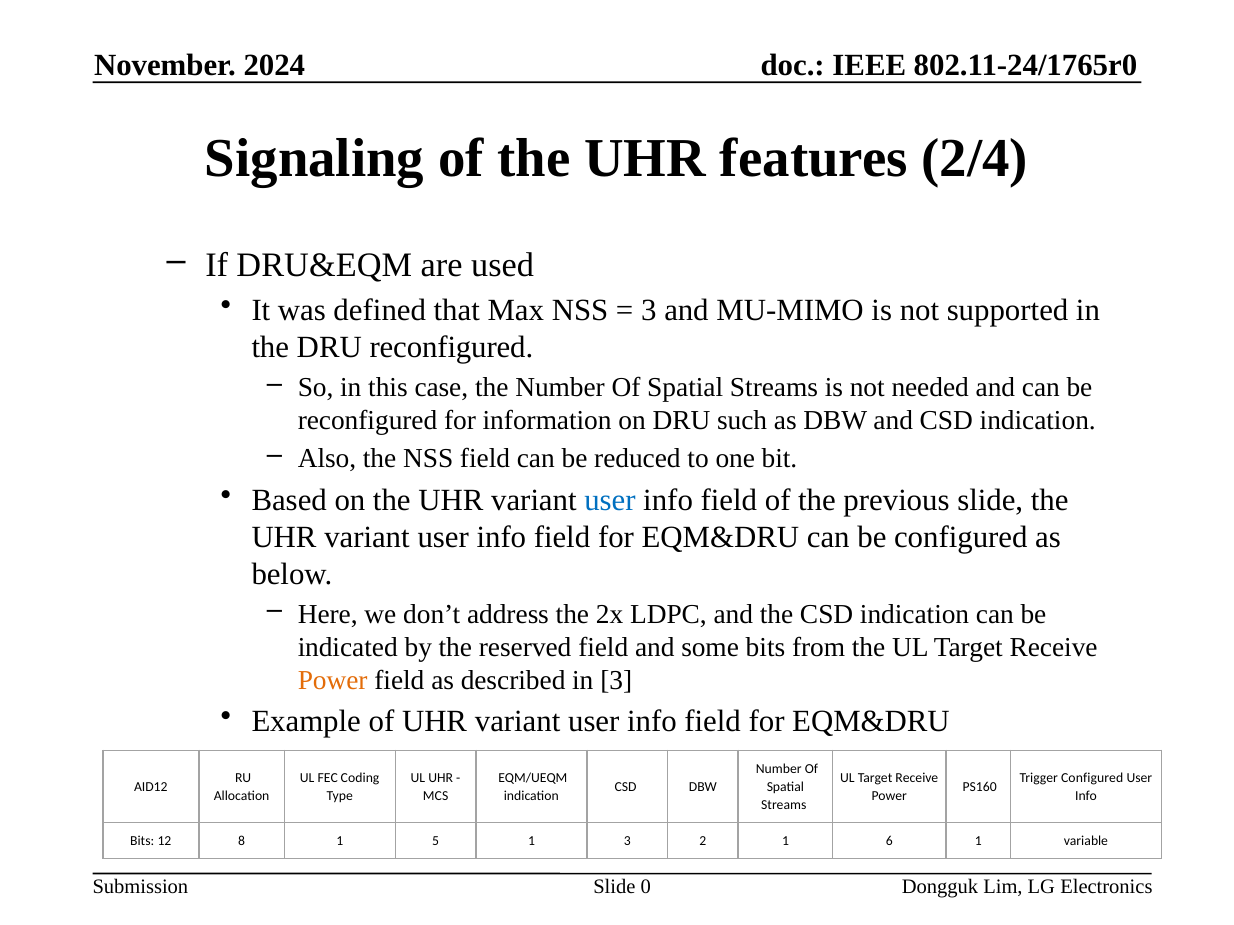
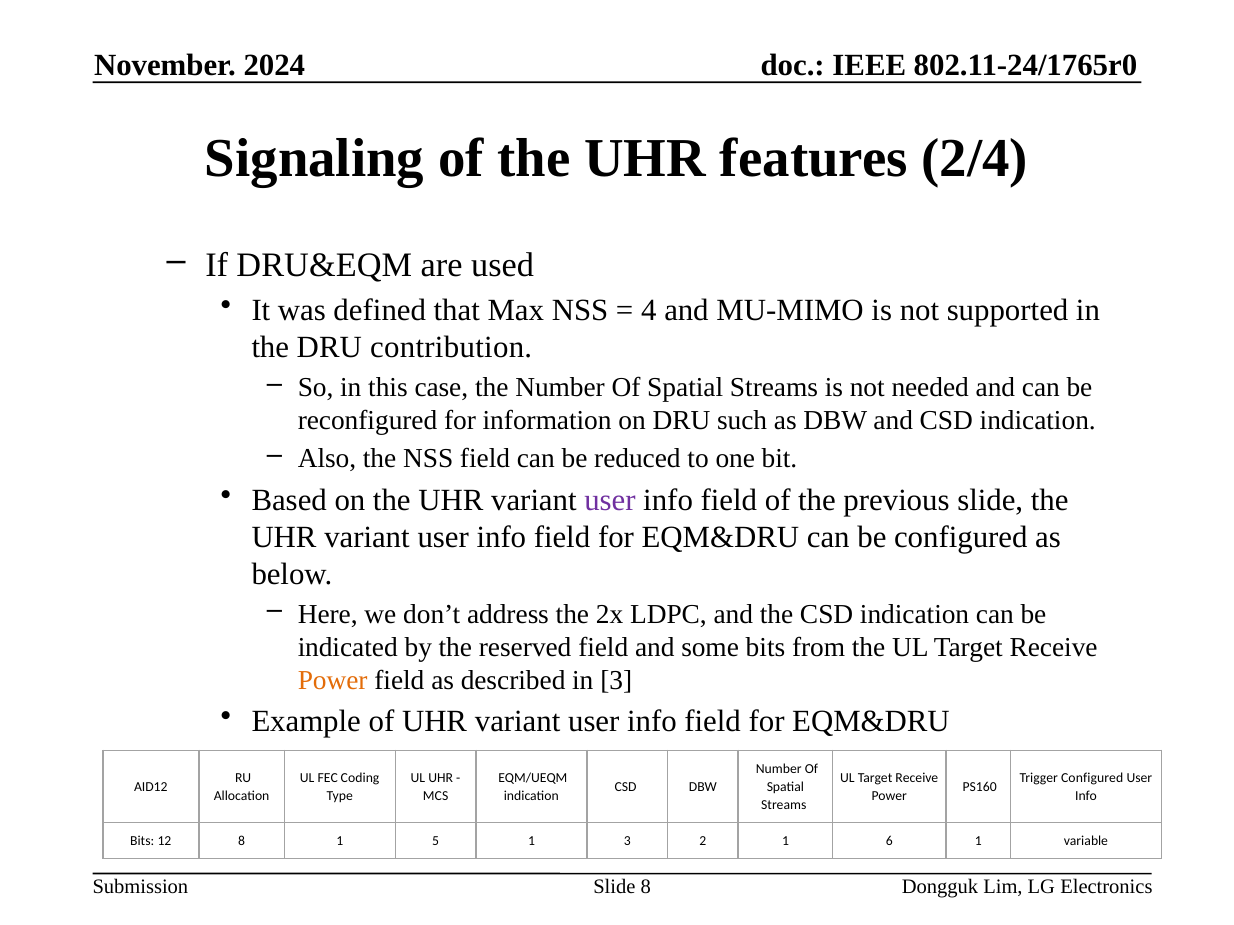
3: 3 -> 4 (649, 311)
DRU reconfigured: reconfigured -> contribution (451, 348)
user colour: blue -> purple (610, 501)
Slide 0: 0 -> 8 (646, 888)
